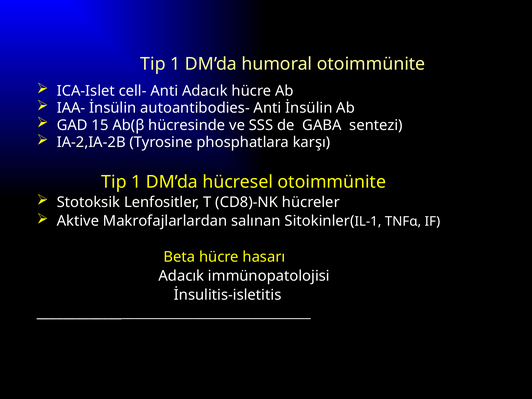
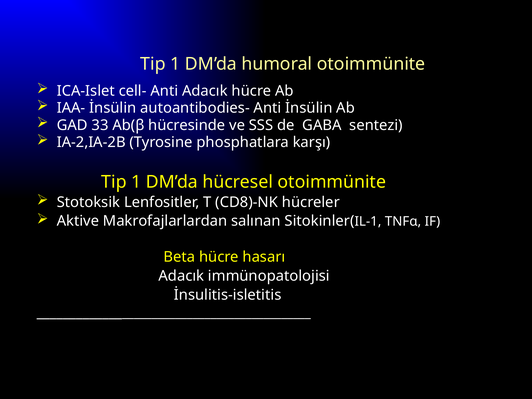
15: 15 -> 33 (100, 125)
